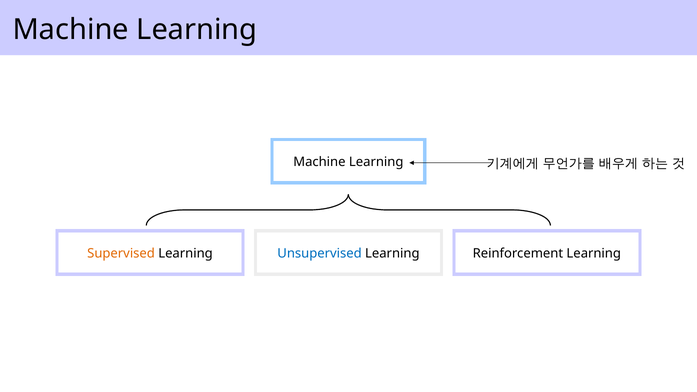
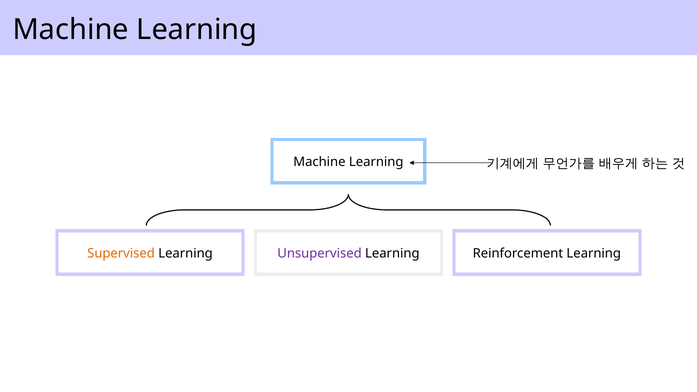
Unsupervised colour: blue -> purple (320, 253)
